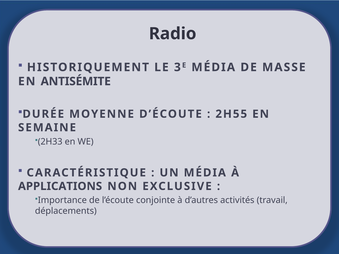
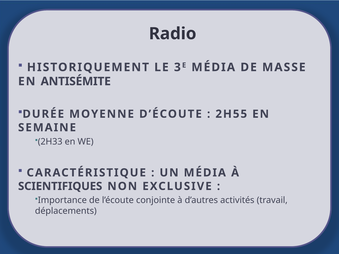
APPLICATIONS: APPLICATIONS -> SCIENTIFIQUES (60, 186)
